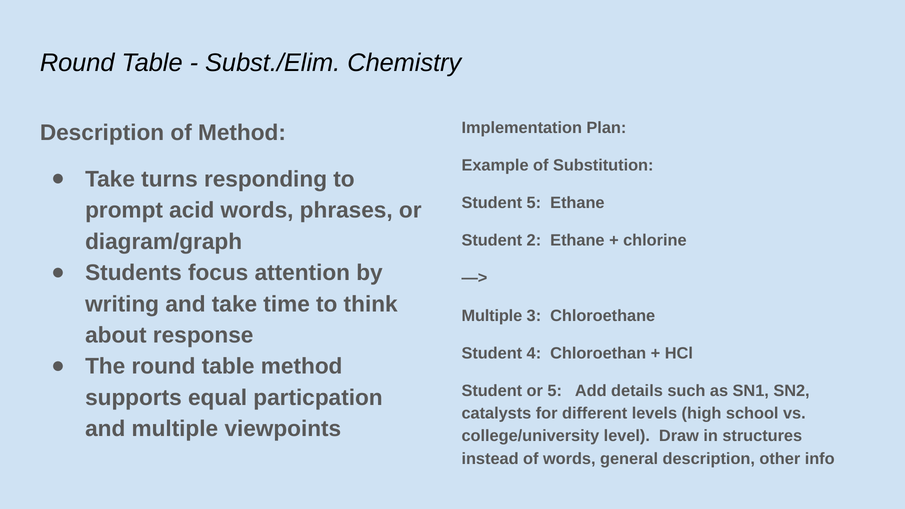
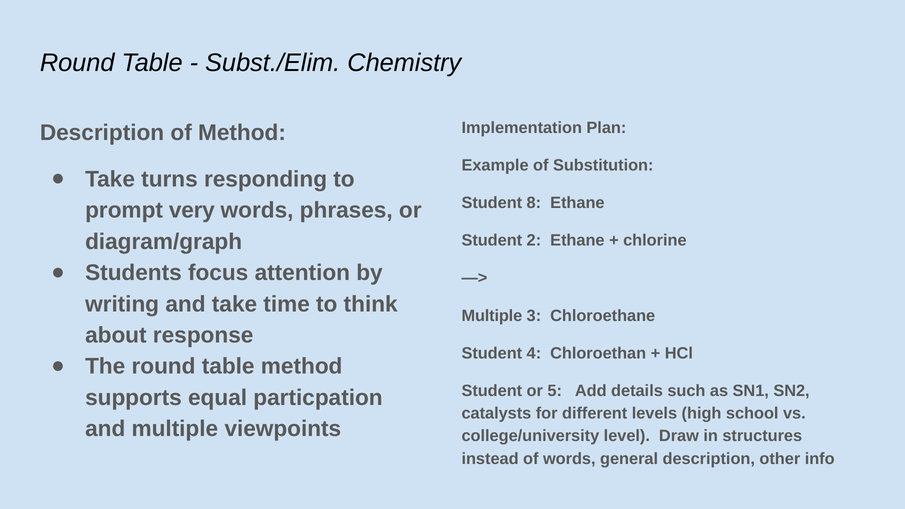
Student 5: 5 -> 8 (534, 203)
acid: acid -> very (192, 210)
